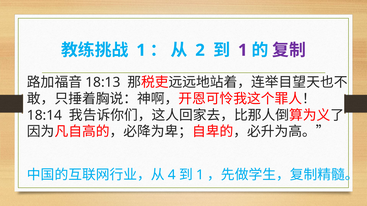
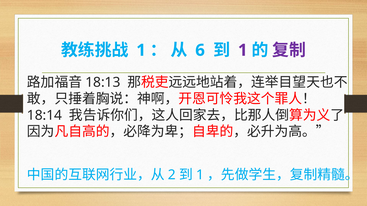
2: 2 -> 6 (200, 50)
4: 4 -> 2 (172, 175)
